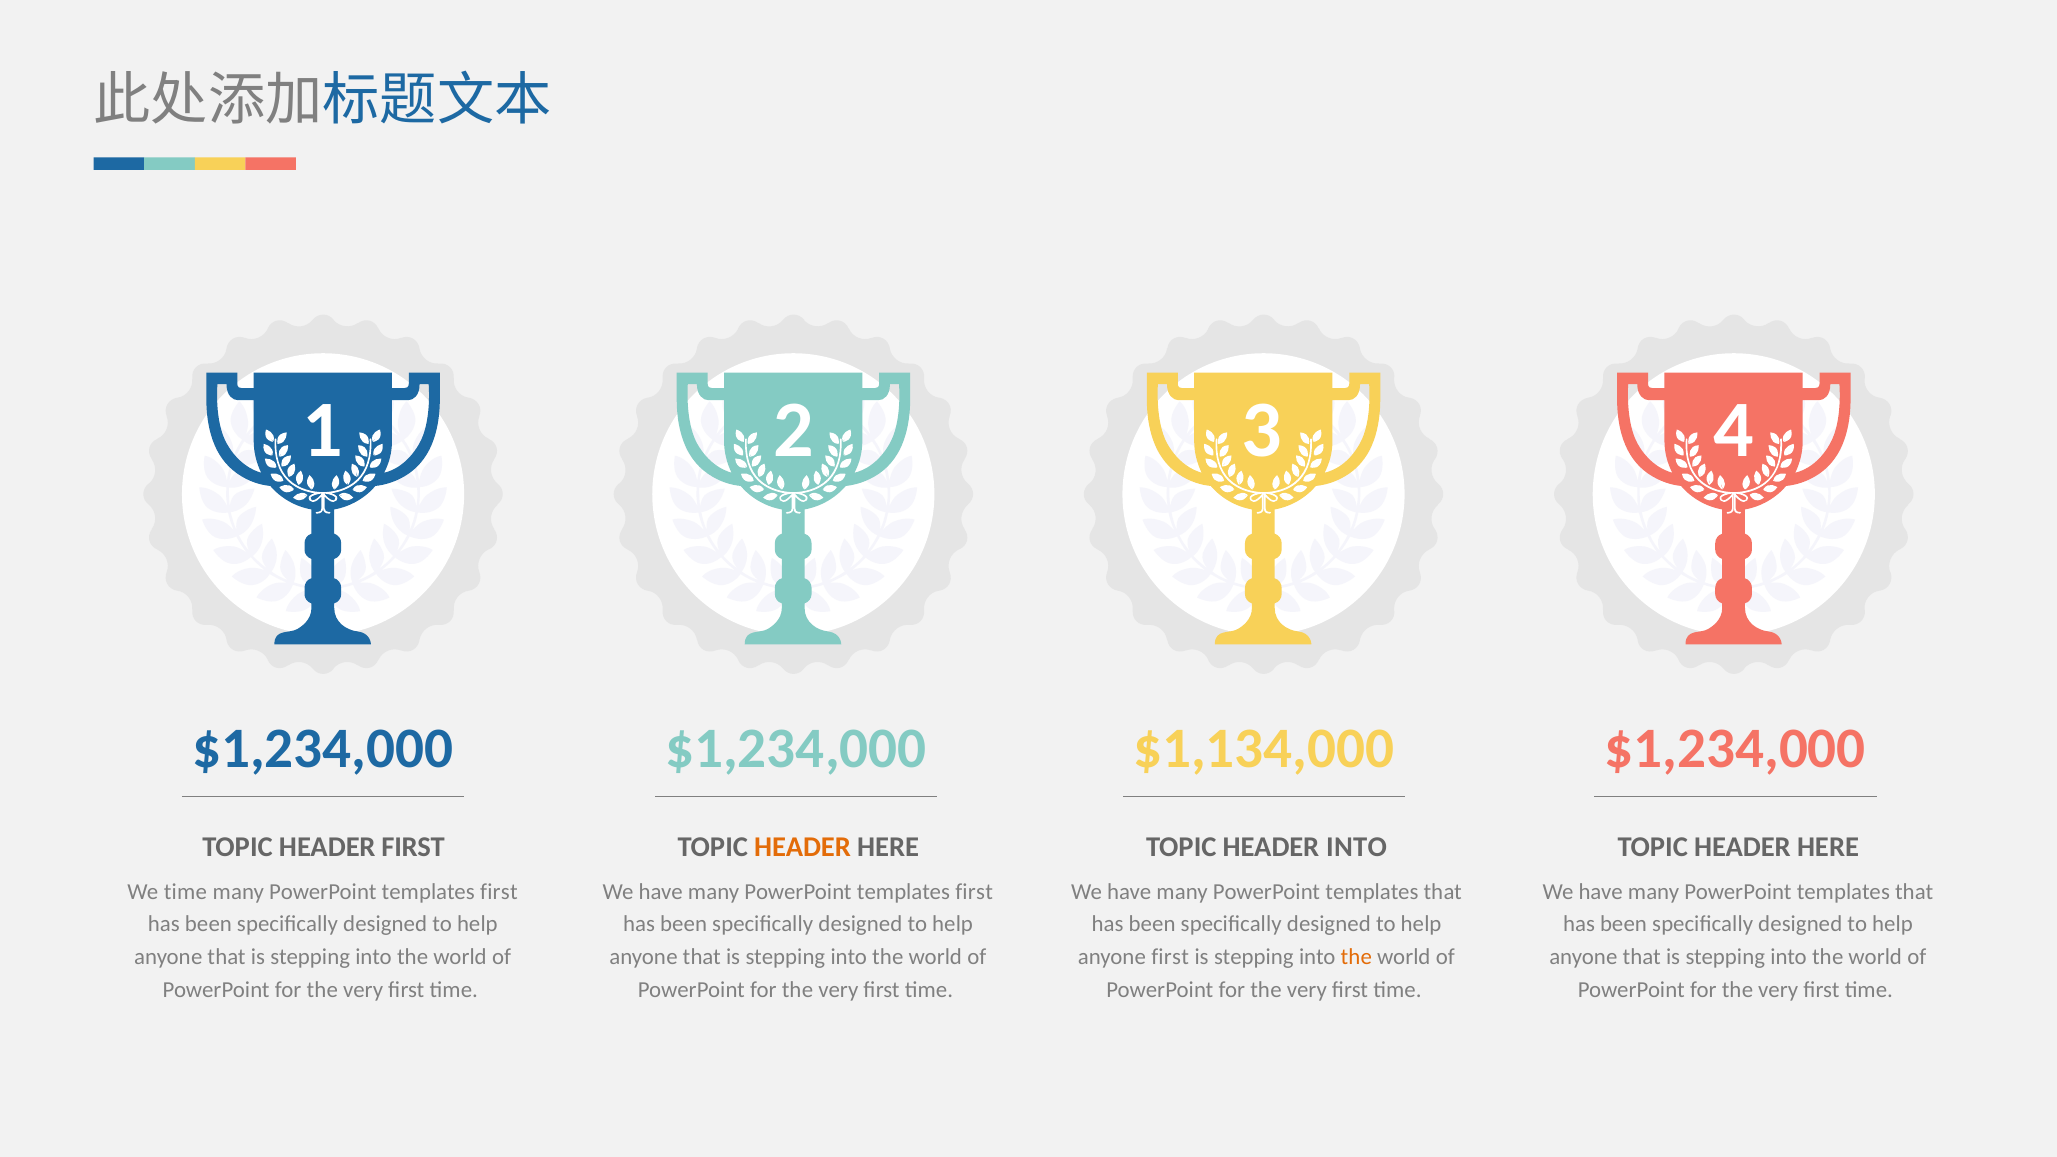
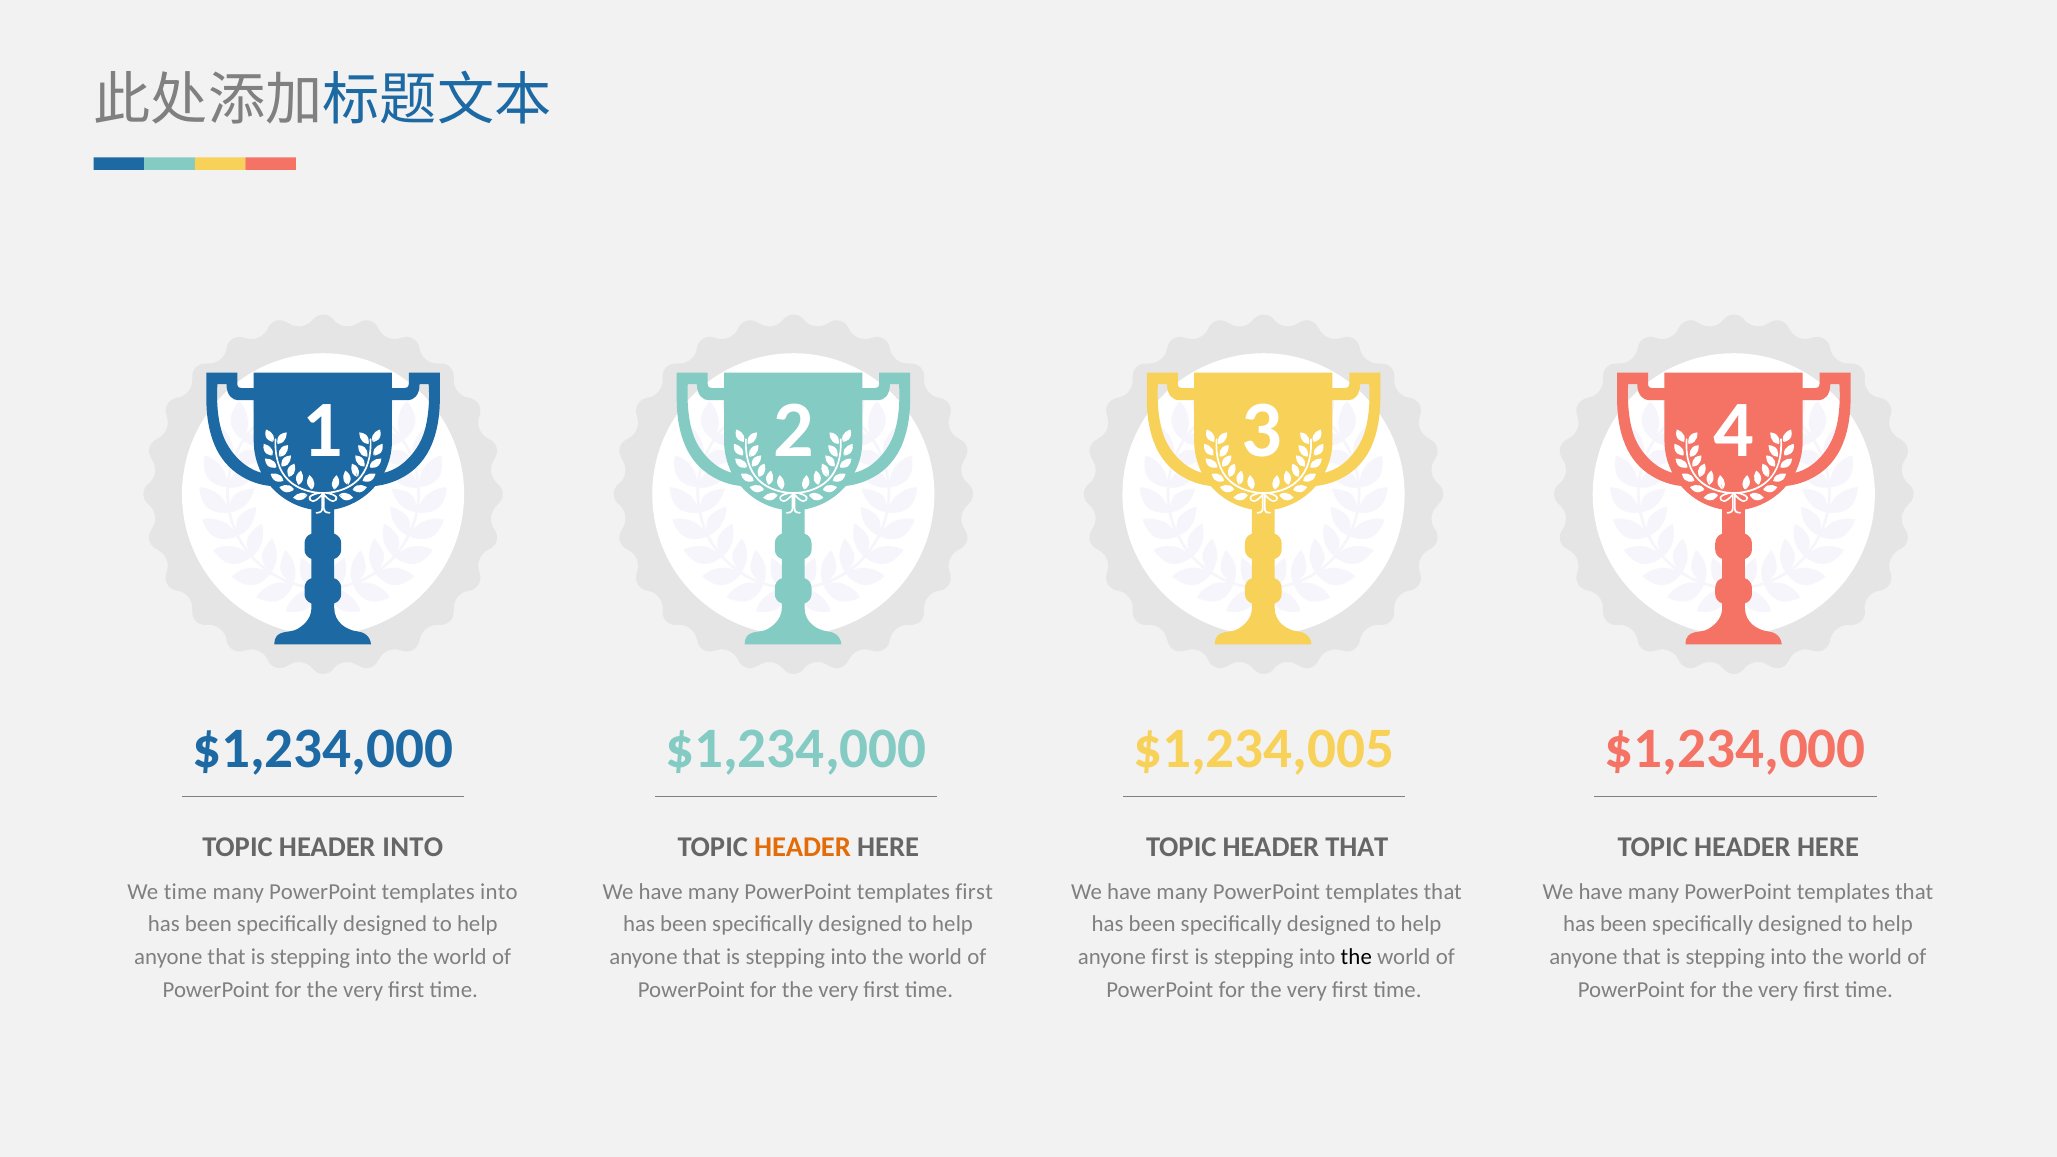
$1,134,000: $1,134,000 -> $1,234,005 (1264, 749)
HEADER FIRST: FIRST -> INTO (413, 847)
HEADER INTO: INTO -> THAT (1357, 847)
first: first -> into (499, 892)
the colour: orange -> black (1356, 957)
